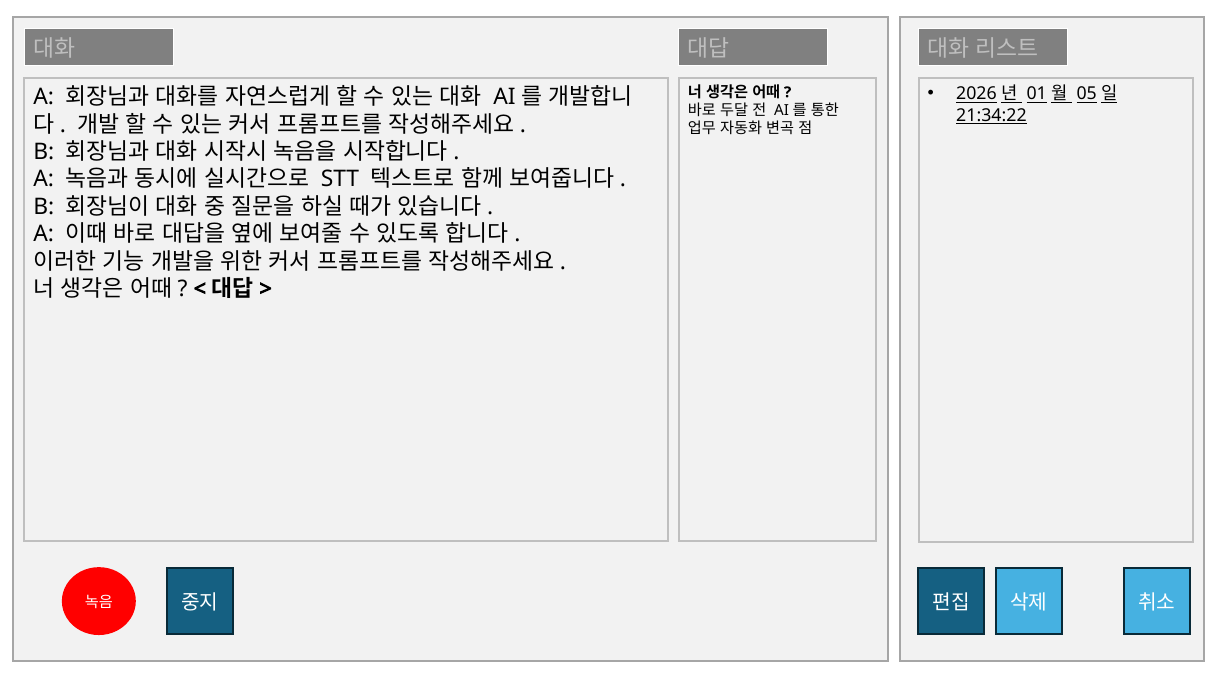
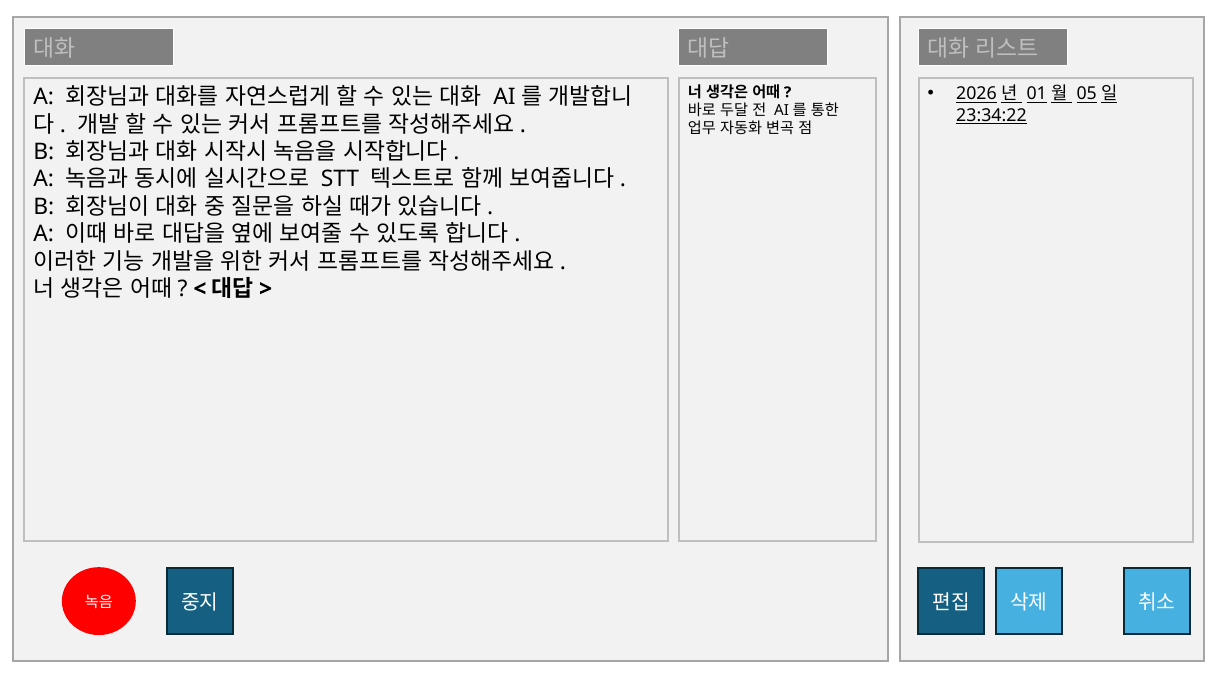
21:34:22: 21:34:22 -> 23:34:22 (991, 115)
